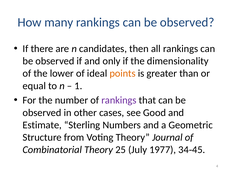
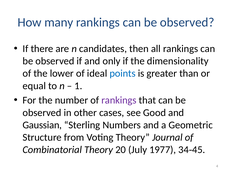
points colour: orange -> blue (123, 73)
Estimate: Estimate -> Gaussian (42, 125)
25: 25 -> 20 (121, 150)
